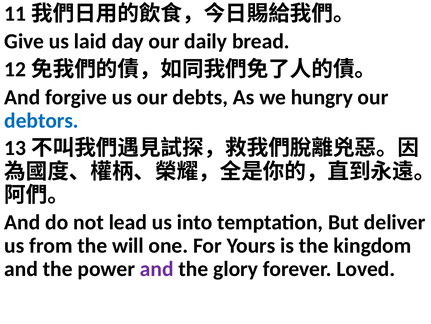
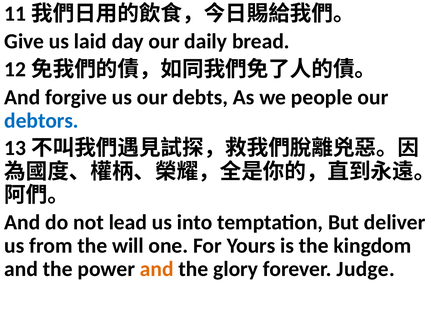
hungry: hungry -> people (322, 97)
and colour: purple -> orange (157, 269)
Loved: Loved -> Judge (366, 269)
